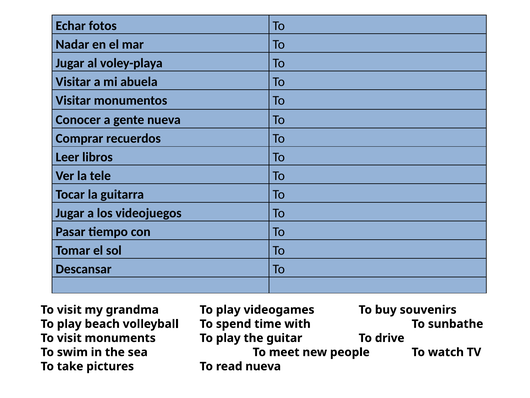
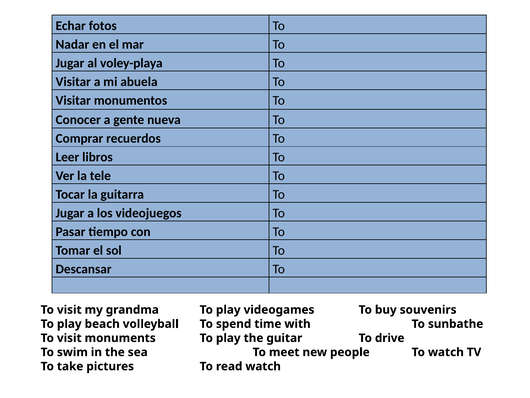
read nueva: nueva -> watch (263, 366)
